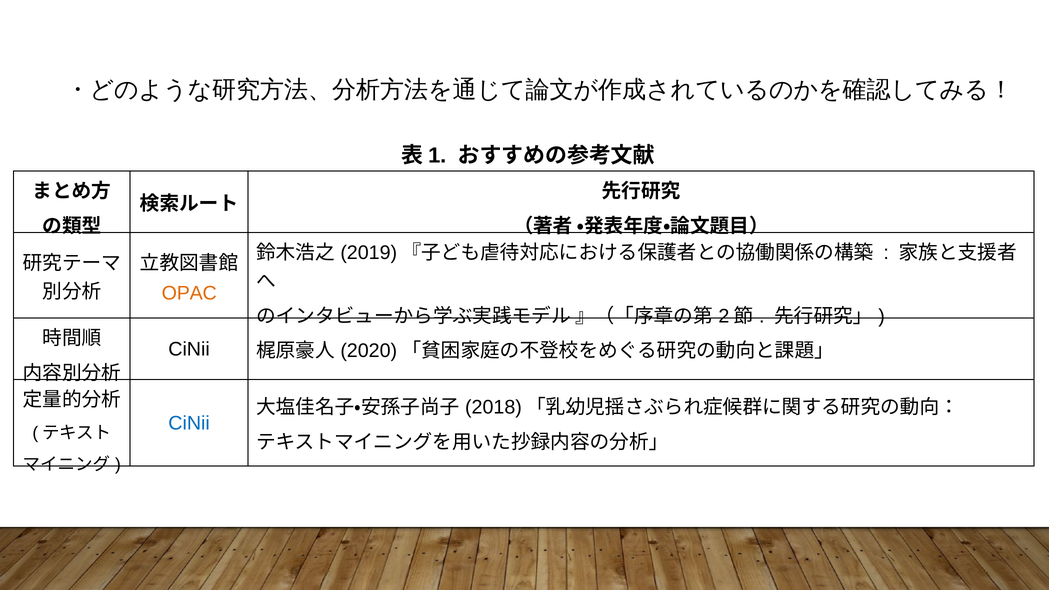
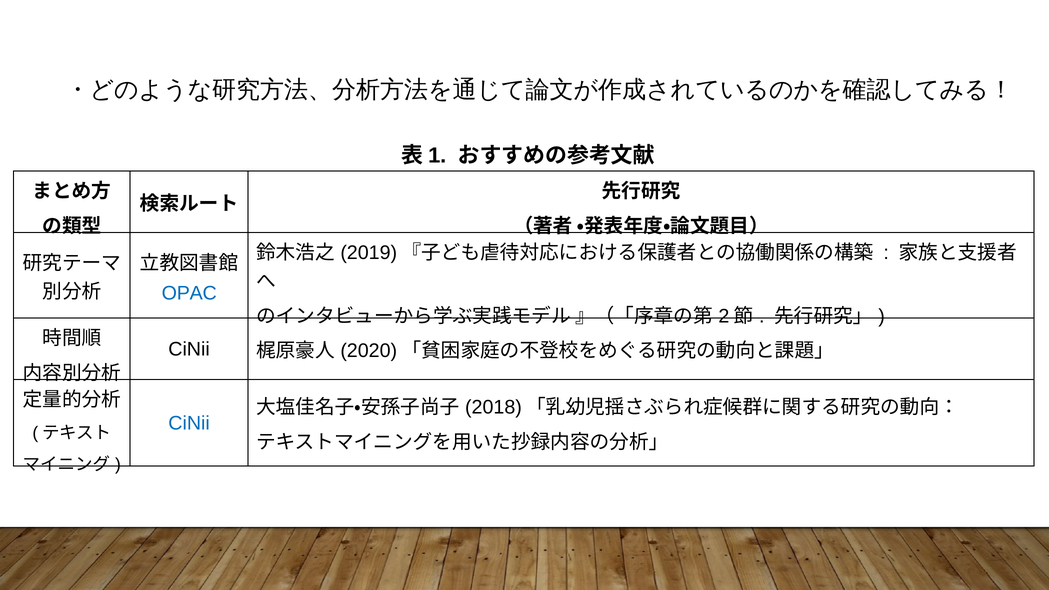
OPAC colour: orange -> blue (189, 293)
